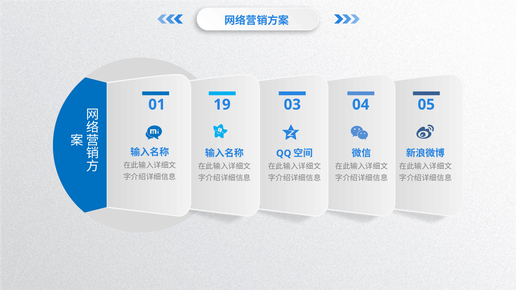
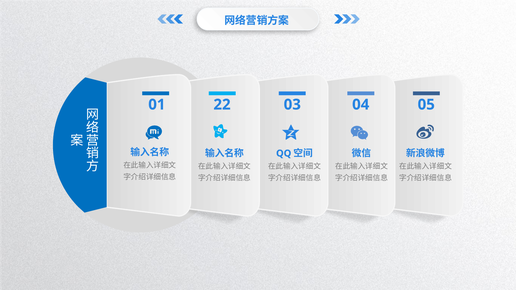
19: 19 -> 22 (222, 105)
